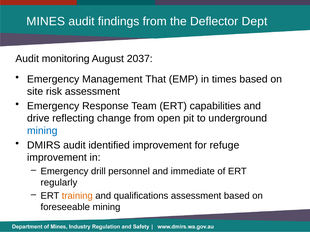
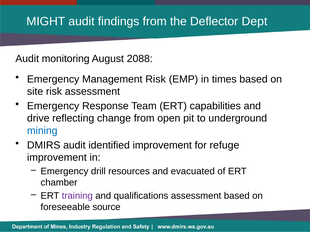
MINES: MINES -> MIGHT (46, 21)
2037: 2037 -> 2088 (140, 59)
Management That: That -> Risk (156, 79)
personnel: personnel -> resources (129, 172)
immediate: immediate -> evacuated (193, 172)
regularly: regularly -> chamber (59, 183)
training colour: orange -> purple (77, 196)
foreseeable mining: mining -> source (107, 208)
